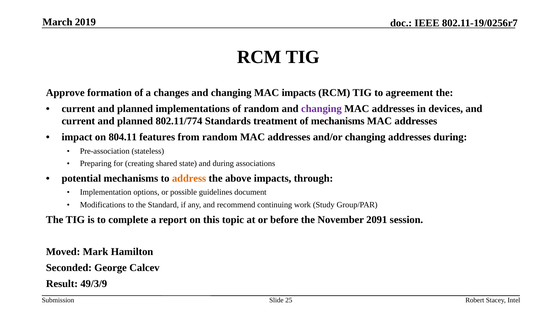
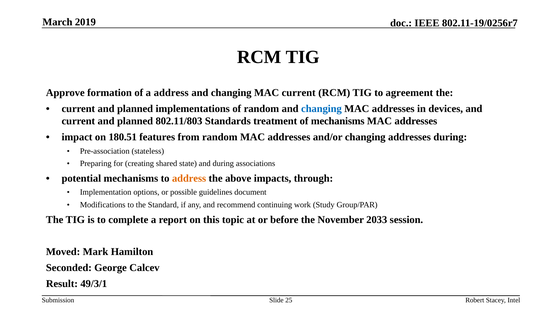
a changes: changes -> address (171, 93)
MAC impacts: impacts -> current (299, 93)
changing colour: purple -> blue (321, 109)
802.11/774: 802.11/774 -> 802.11/803 (179, 121)
804.11: 804.11 -> 180.51 (123, 137)
2091: 2091 -> 2033 (377, 220)
49/3/9: 49/3/9 -> 49/3/1 (94, 284)
